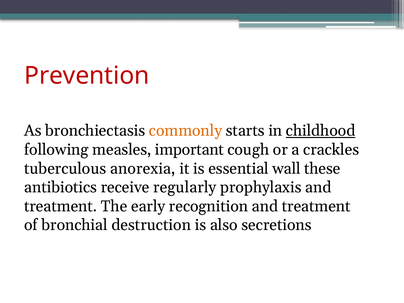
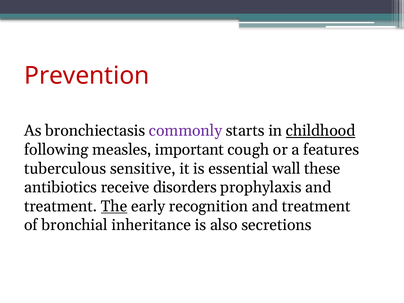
commonly colour: orange -> purple (186, 131)
crackles: crackles -> features (331, 150)
anorexia: anorexia -> sensitive (143, 168)
regularly: regularly -> disorders (185, 187)
The underline: none -> present (114, 206)
destruction: destruction -> inheritance (151, 225)
